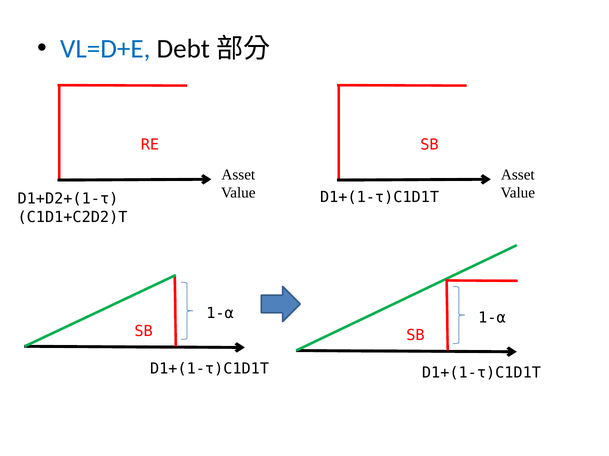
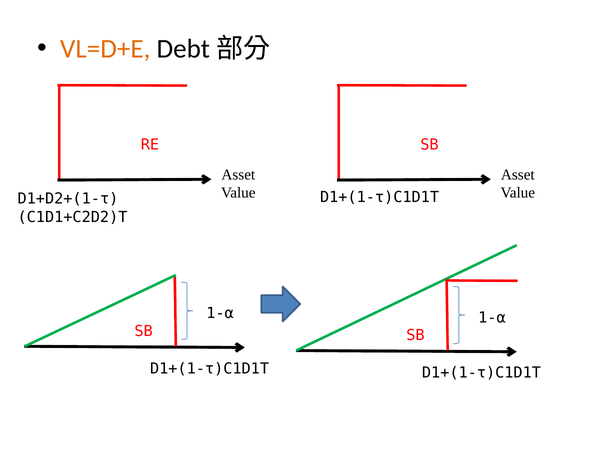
VL=D+E colour: blue -> orange (105, 49)
